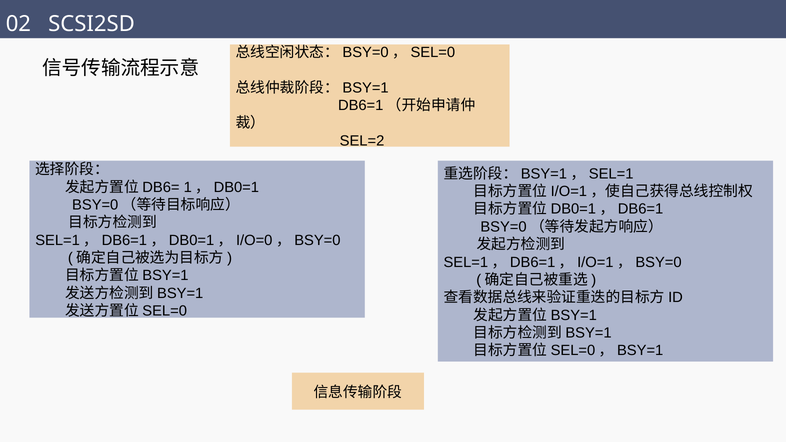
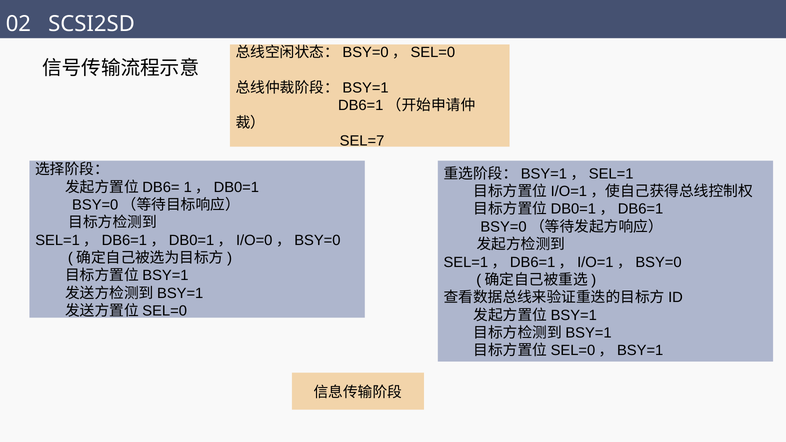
SEL=2: SEL=2 -> SEL=7 (362, 141)
